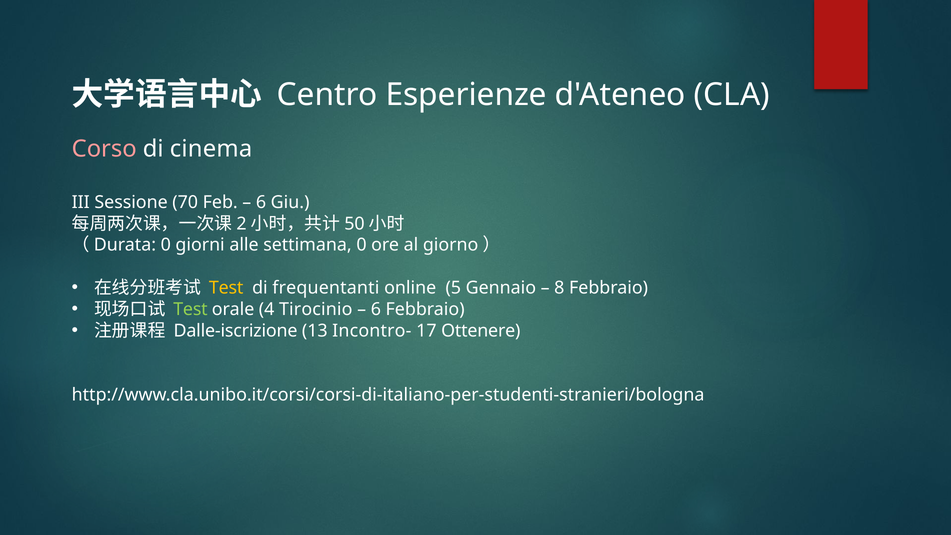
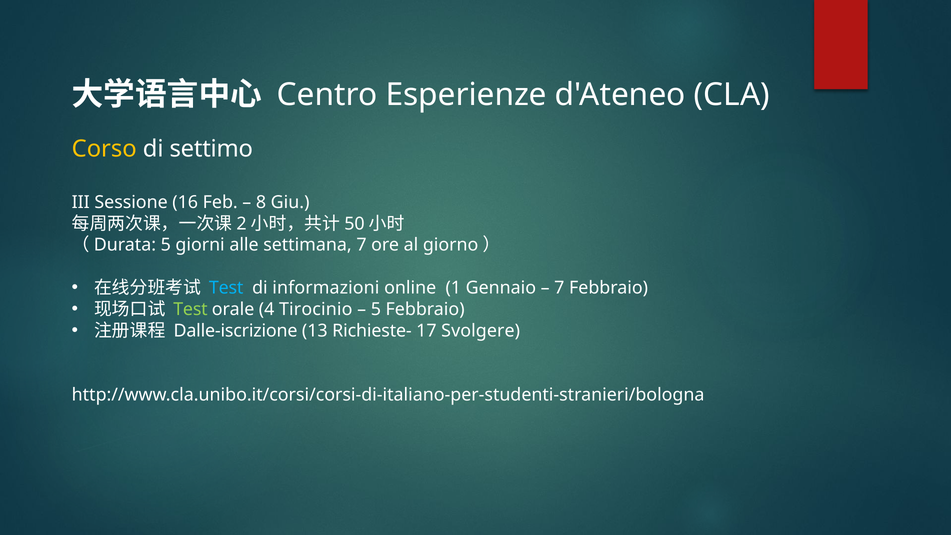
Corso colour: pink -> yellow (104, 149)
cinema: cinema -> settimo (211, 149)
70: 70 -> 16 (185, 202)
6: 6 -> 8 (261, 202)
（Durata 0: 0 -> 5 (166, 245)
settimana 0: 0 -> 7 (362, 245)
Test colour: yellow -> light blue (226, 288)
frequentanti: frequentanti -> informazioni (326, 288)
5: 5 -> 1 (453, 288)
8: 8 -> 7 (559, 288)
6: 6 -> 5 (376, 309)
Incontro-: Incontro- -> Richieste- (372, 331)
Ottenere: Ottenere -> Svolgere (481, 331)
